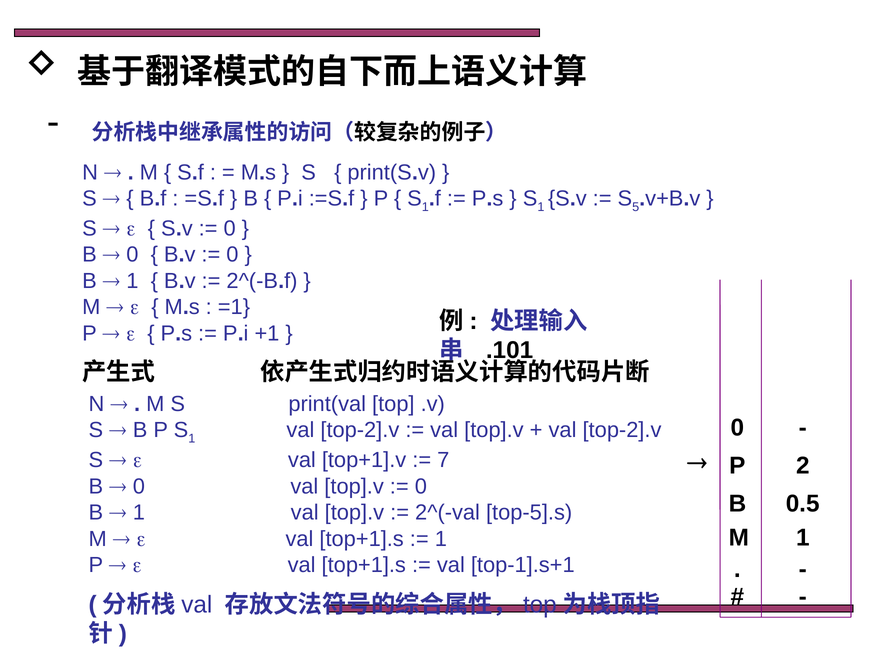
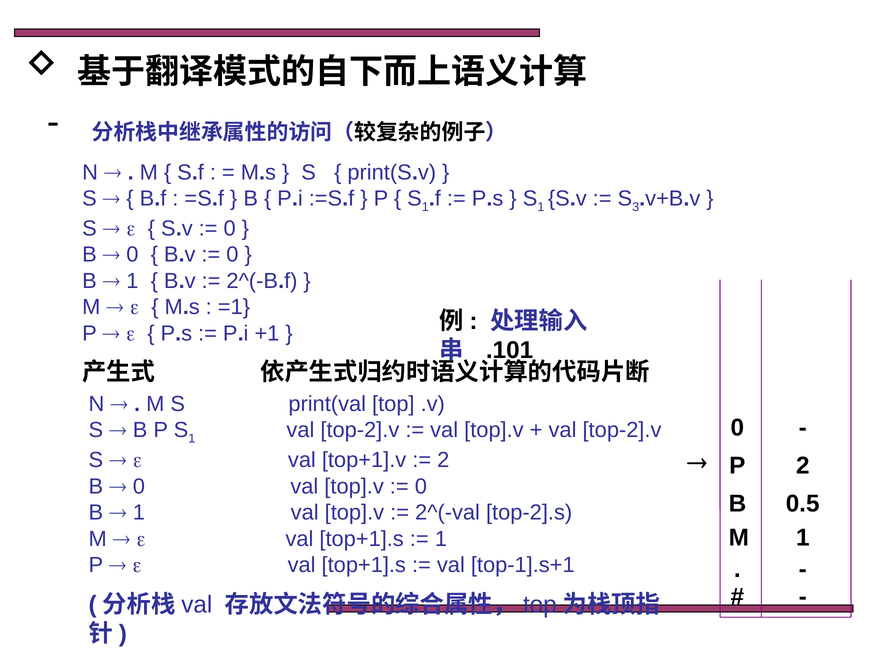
5: 5 -> 3 (636, 207)
7: 7 -> 2 (443, 460)
top-5].s: top-5].s -> top-2].s (529, 513)
